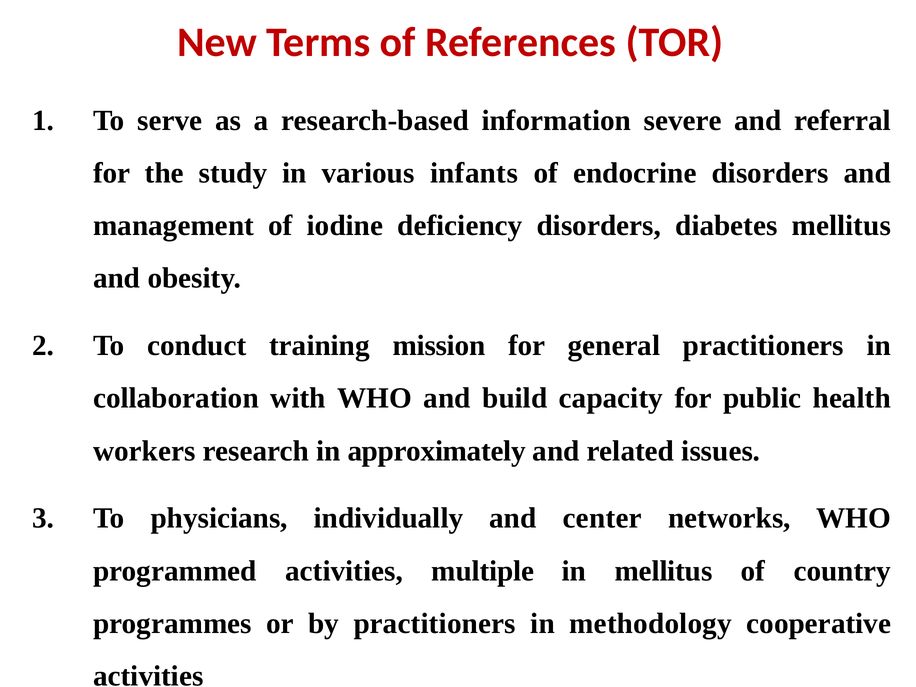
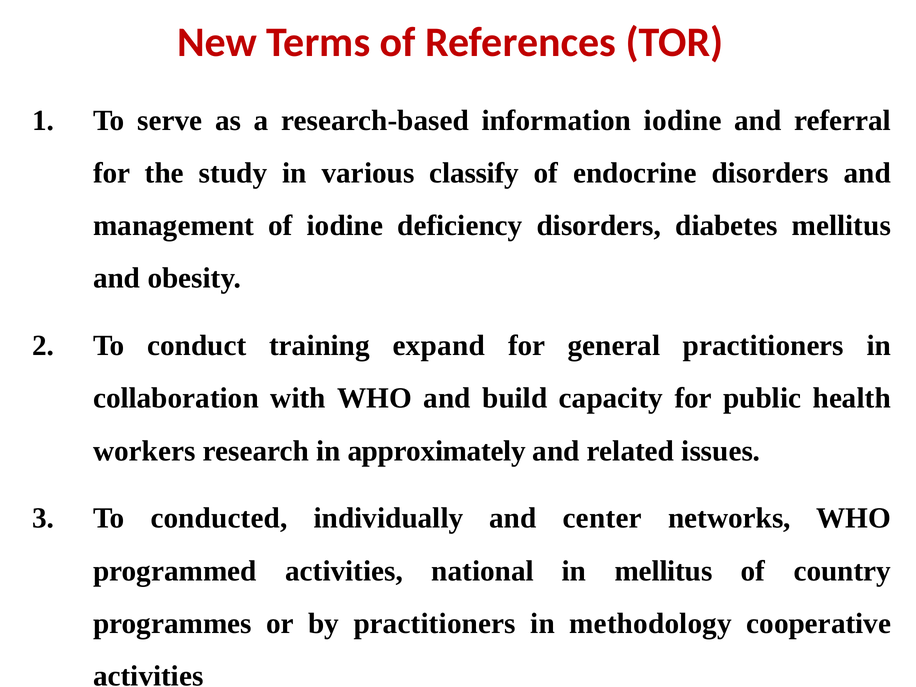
information severe: severe -> iodine (683, 120)
infants: infants -> classify (474, 173)
mission: mission -> expand (439, 346)
physicians: physicians -> conducted (219, 518)
multiple: multiple -> national (483, 571)
